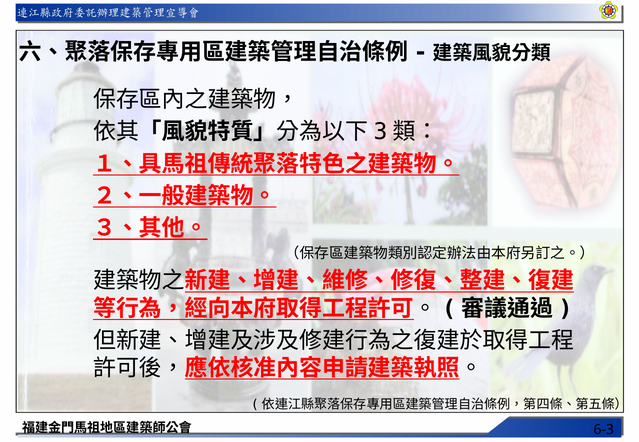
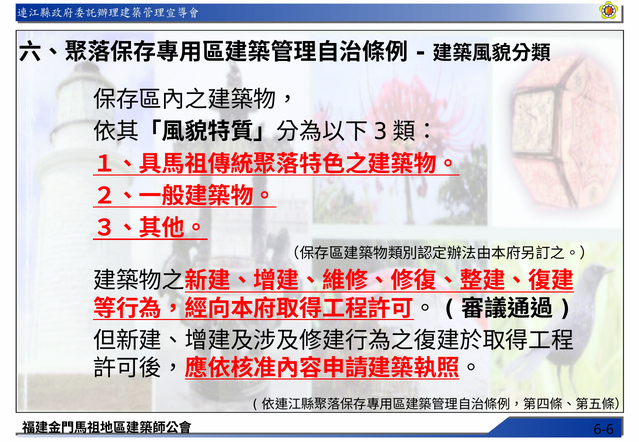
6-3: 6-3 -> 6-6 (604, 430)
